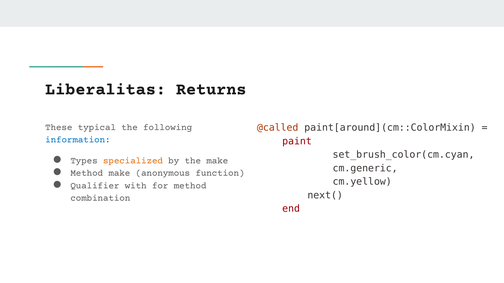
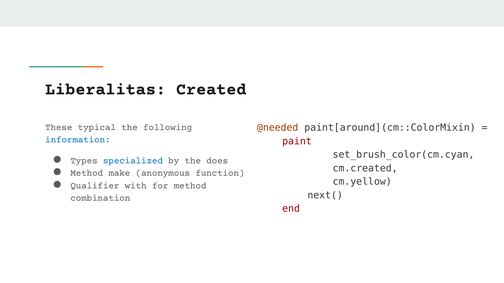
Returns: Returns -> Created (211, 89)
@called: @called -> @needed (278, 128)
specialized colour: orange -> blue (133, 161)
the make: make -> does (217, 161)
cm.generic: cm.generic -> cm.created (365, 168)
